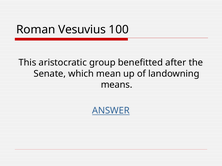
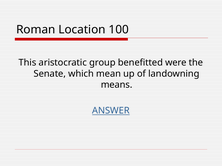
Vesuvius: Vesuvius -> Location (82, 30)
after: after -> were (176, 63)
